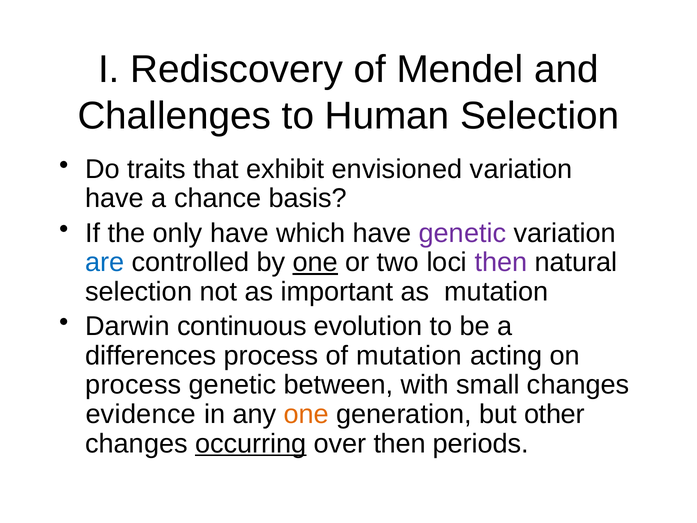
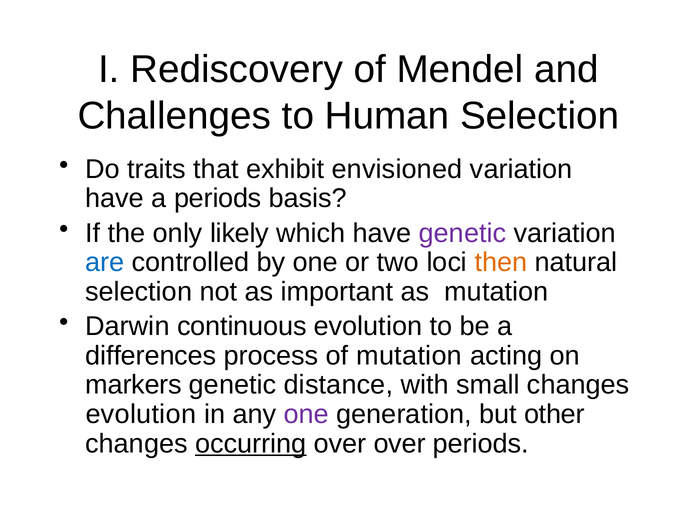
a chance: chance -> periods (218, 198)
only have: have -> likely (239, 233)
one underline: present -> none (315, 262)
then colour: purple -> orange (501, 262)
process: process -> markers (134, 385)
between: between -> distance (338, 385)
evidence: evidence -> evolution (141, 414)
one colour: orange -> purple (306, 414)
over then: then -> over (400, 443)
